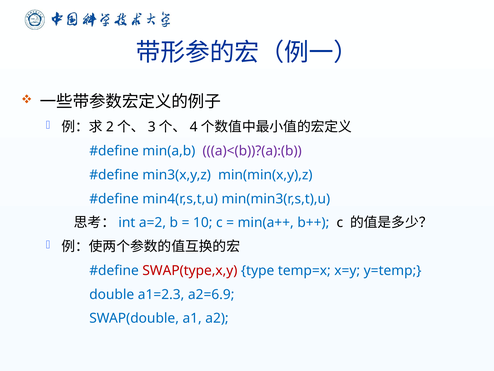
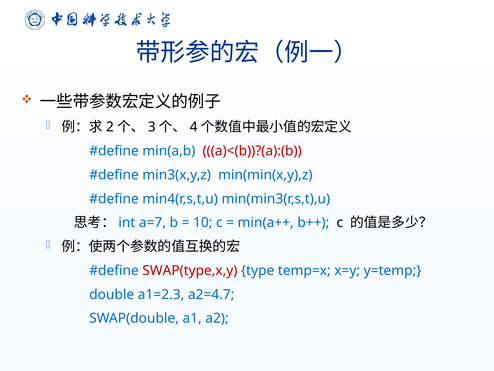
a)<(b))?(a):(b colour: purple -> red (252, 151)
a=2: a=2 -> a=7 (152, 222)
a2=6.9: a2=6.9 -> a2=4.7 (211, 294)
